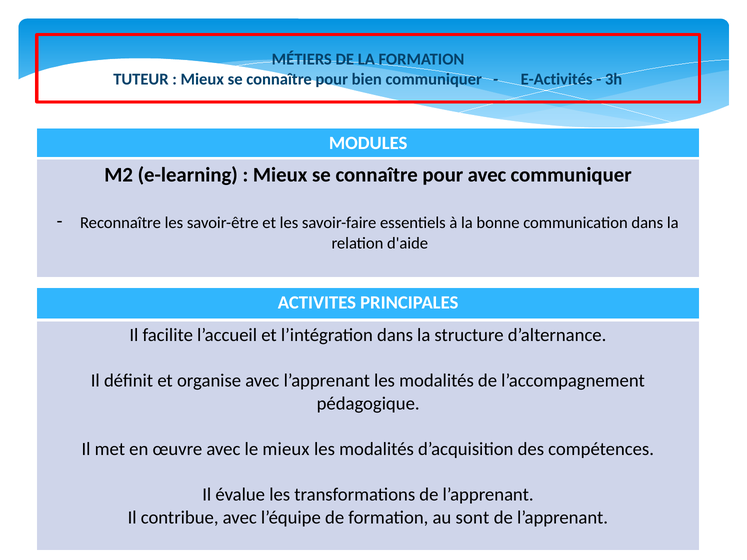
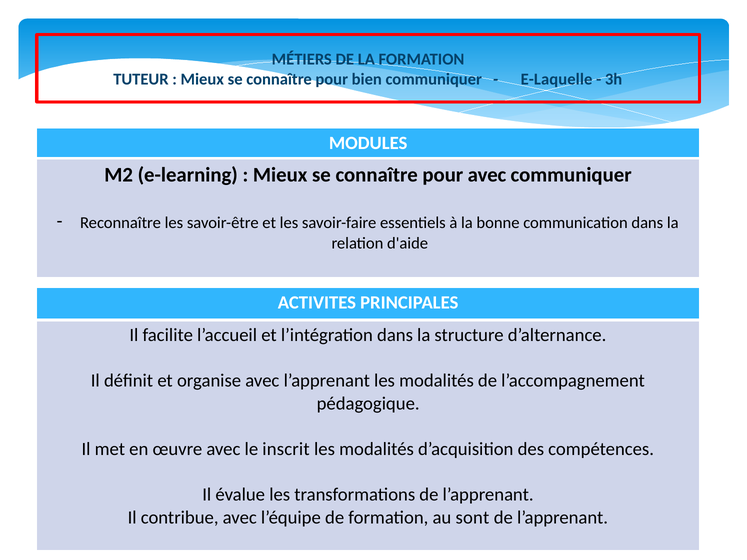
E-Activités: E-Activités -> E-Laquelle (557, 79)
le mieux: mieux -> inscrit (286, 449)
